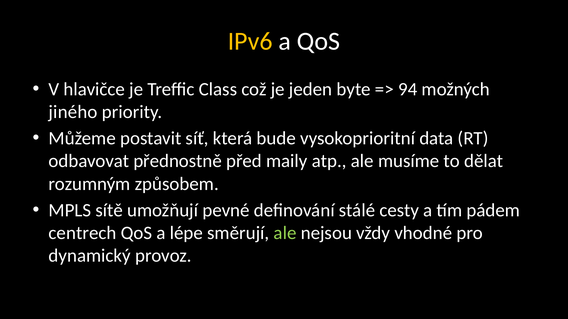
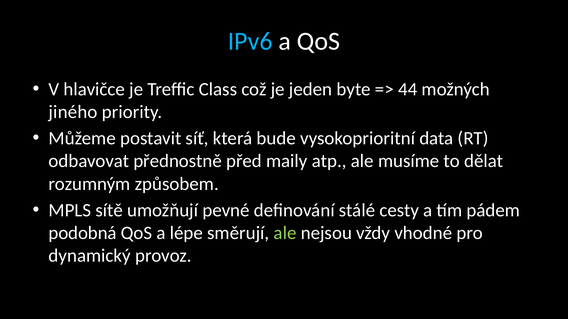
IPv6 colour: yellow -> light blue (250, 41)
94: 94 -> 44 (408, 89)
centrech: centrech -> podobná (83, 233)
